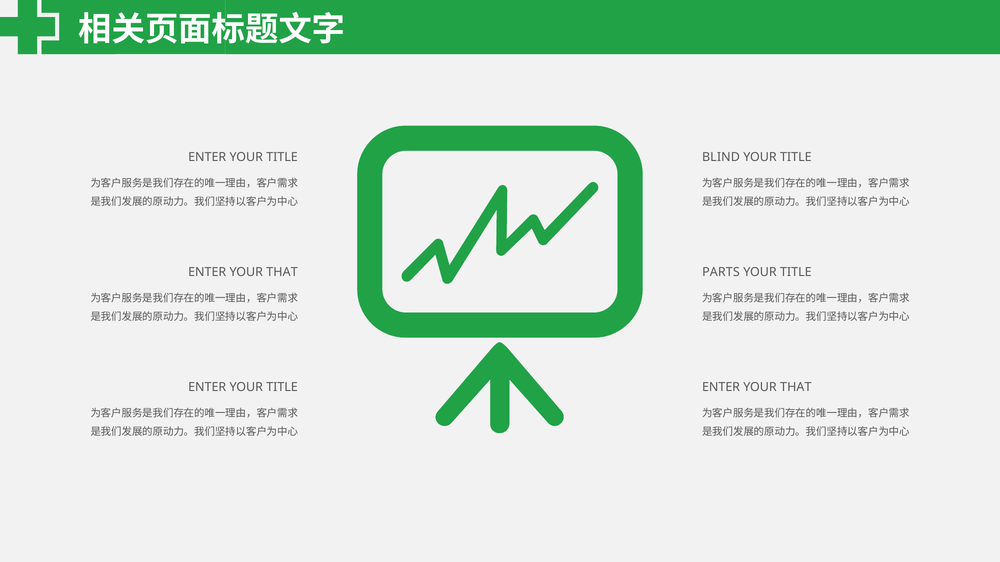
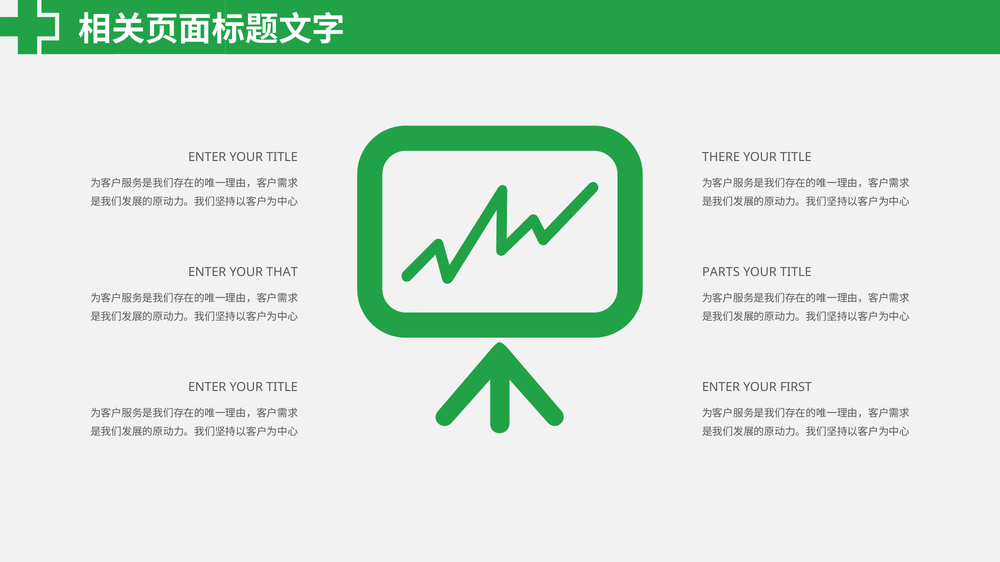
BLIND: BLIND -> THERE (721, 157)
THAT: THAT -> FIRST (796, 387)
